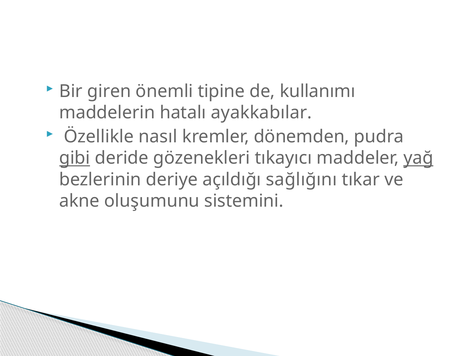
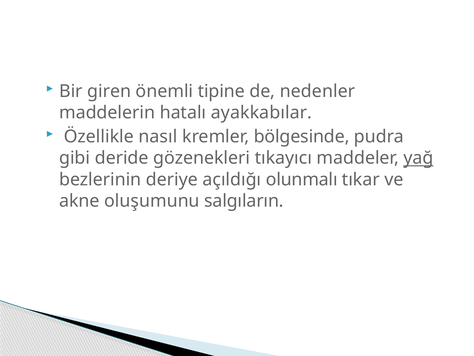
kullanımı: kullanımı -> nedenler (317, 91)
dönemden: dönemden -> bölgesinde (302, 137)
gibi underline: present -> none (75, 158)
sağlığını: sağlığını -> olunmalı (302, 179)
sistemini: sistemini -> salgıların (244, 201)
